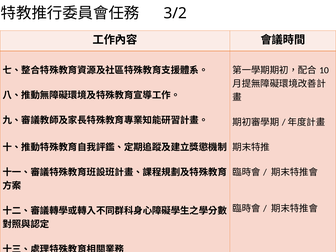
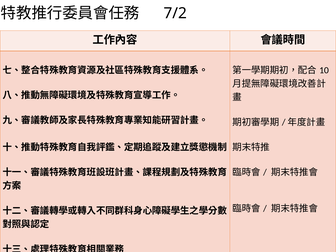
3/2: 3/2 -> 7/2 (175, 13)
